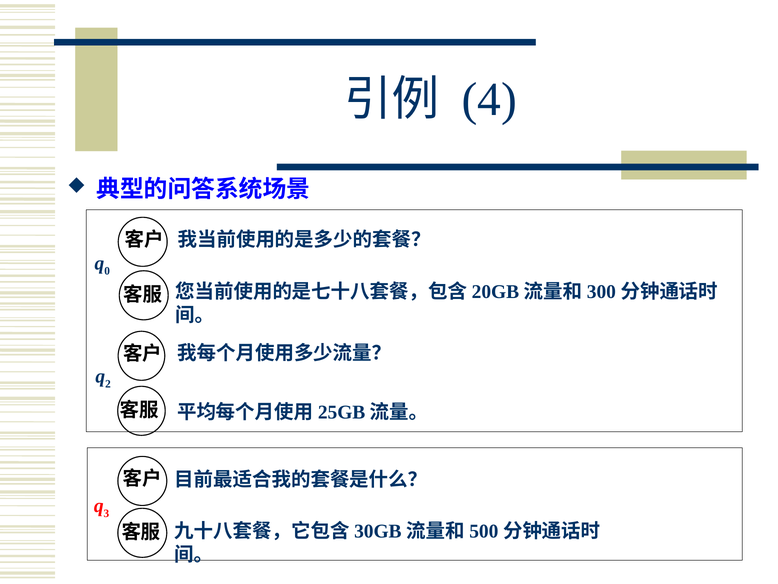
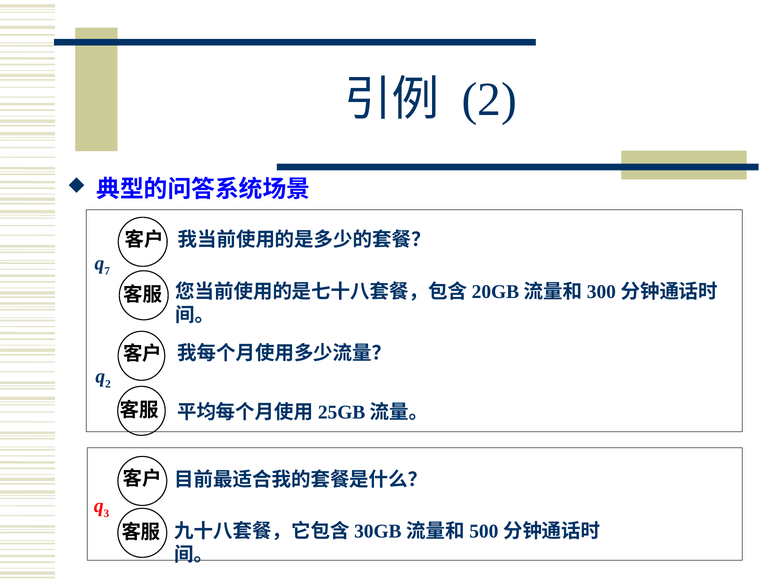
4: 4 -> 2 (489, 99)
0: 0 -> 7 (107, 271)
